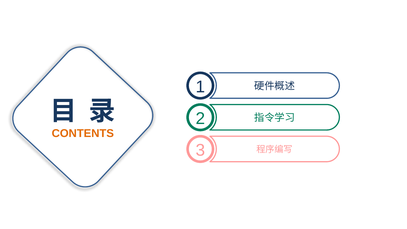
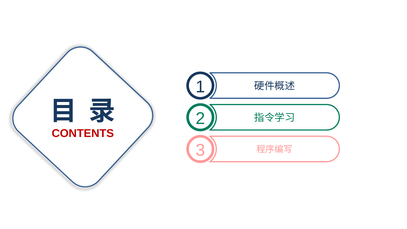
CONTENTS colour: orange -> red (83, 133)
